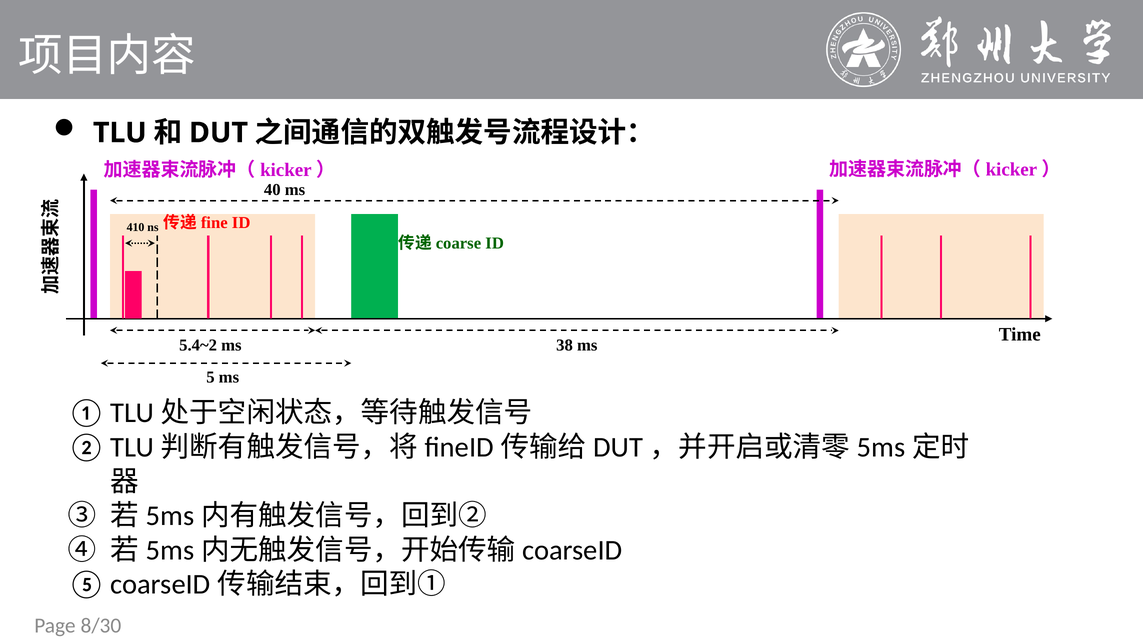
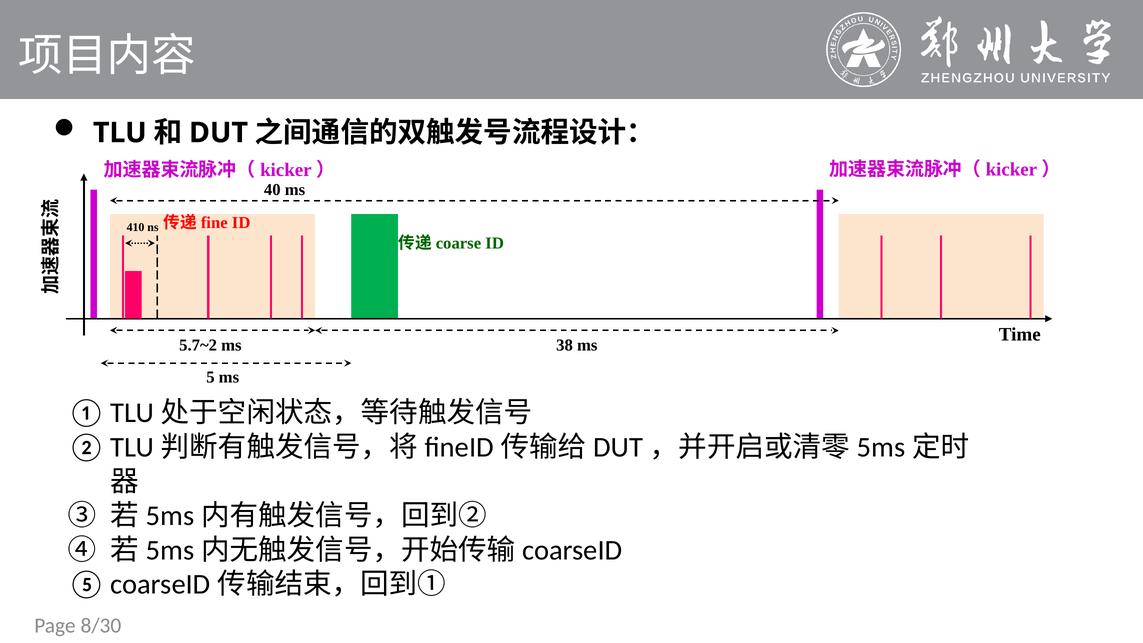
5.4~2: 5.4~2 -> 5.7~2 (198, 345)
